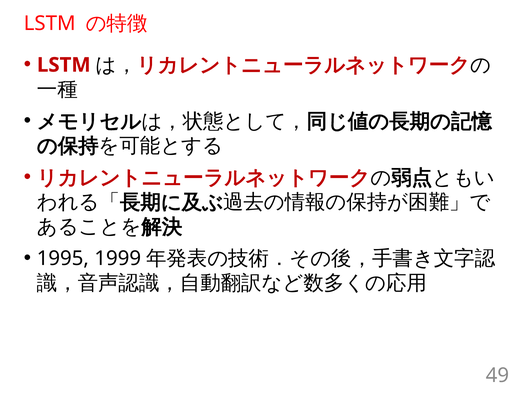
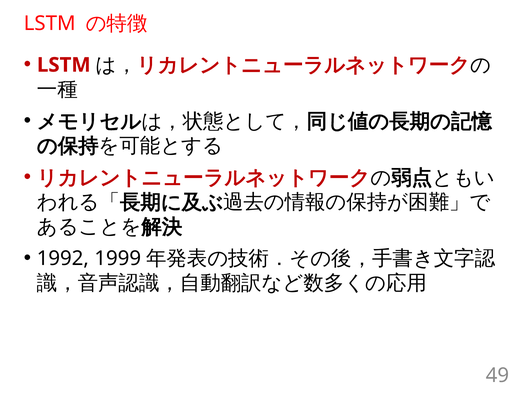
1995: 1995 -> 1992 (63, 259)
